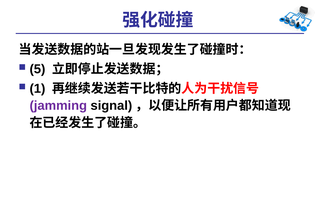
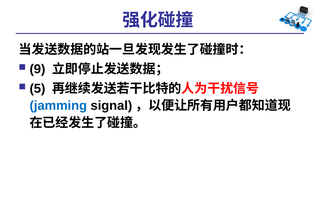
5: 5 -> 9 (37, 69)
1: 1 -> 5 (37, 89)
jamming colour: purple -> blue (58, 106)
